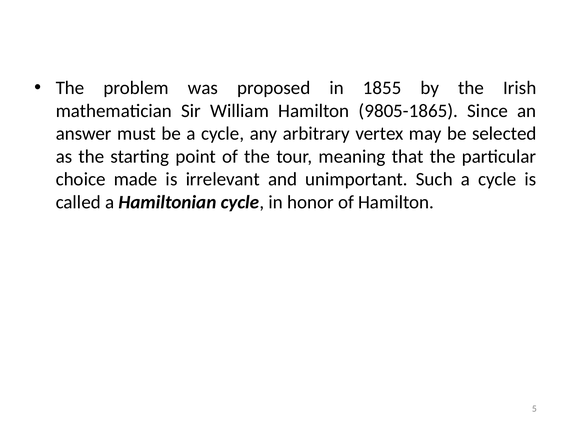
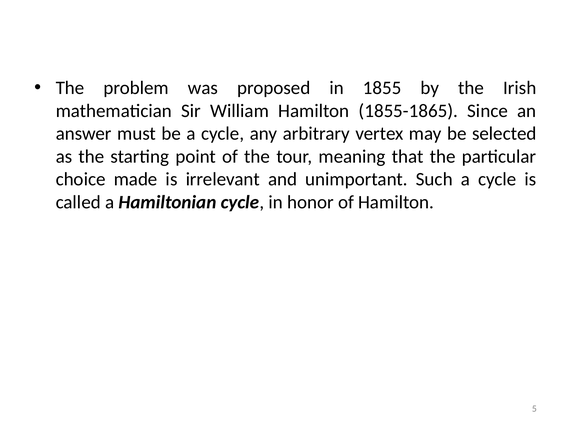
9805-1865: 9805-1865 -> 1855-1865 (408, 111)
